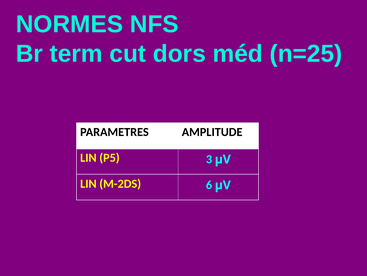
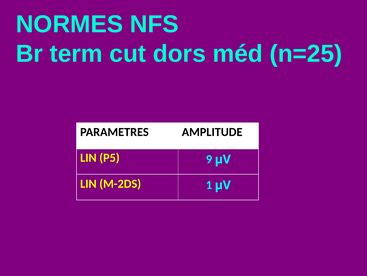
3: 3 -> 9 (209, 159)
6: 6 -> 1 (209, 185)
